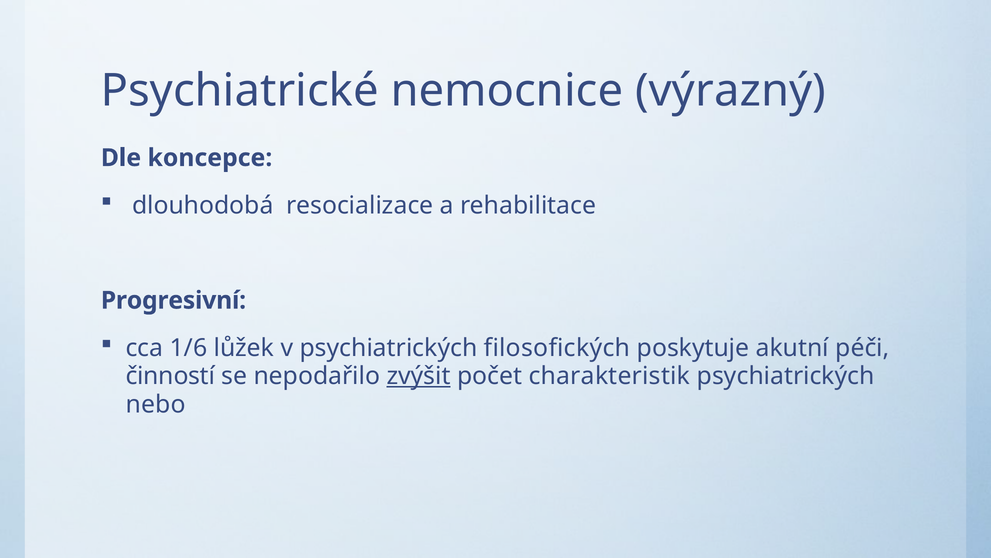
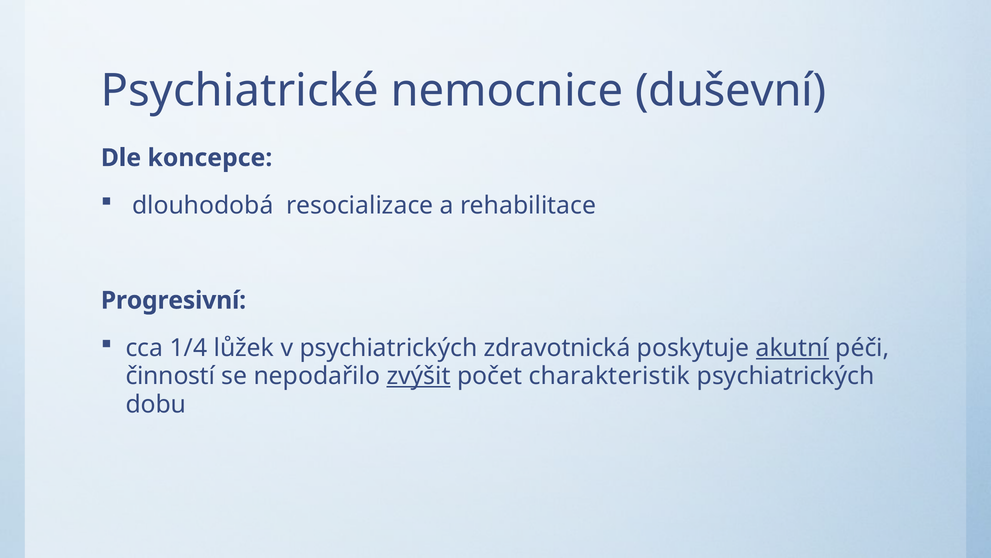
výrazný: výrazný -> duševní (731, 91)
1/6: 1/6 -> 1/4 (188, 348)
filosofických: filosofických -> zdravotnická (557, 348)
akutní underline: none -> present (792, 348)
nebo: nebo -> dobu (156, 404)
